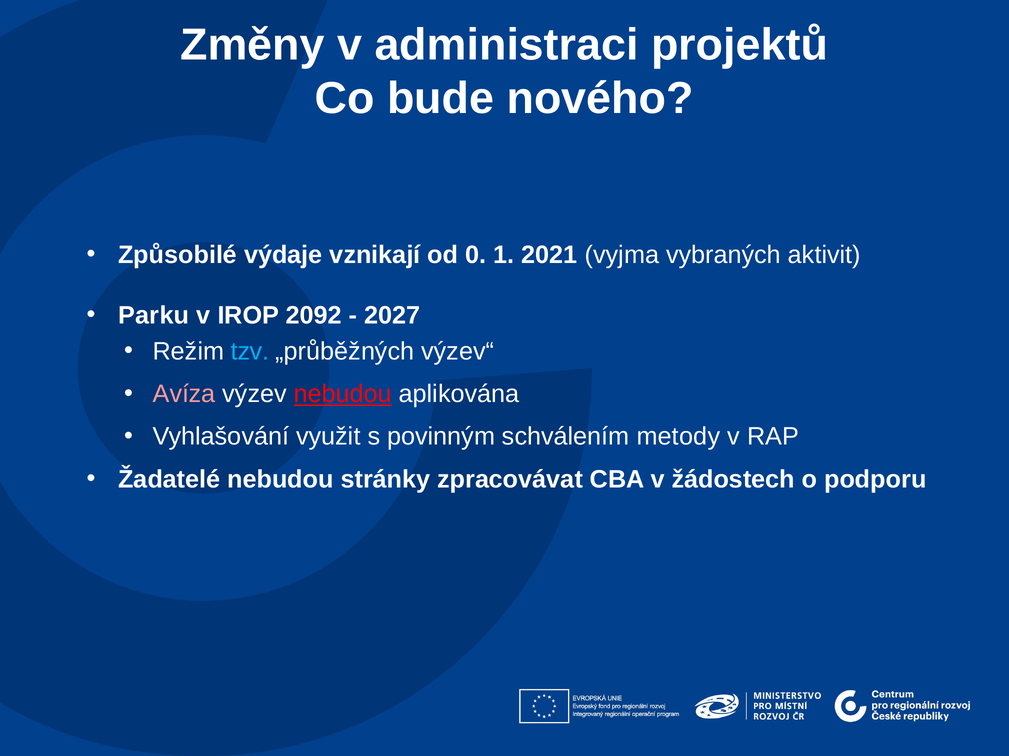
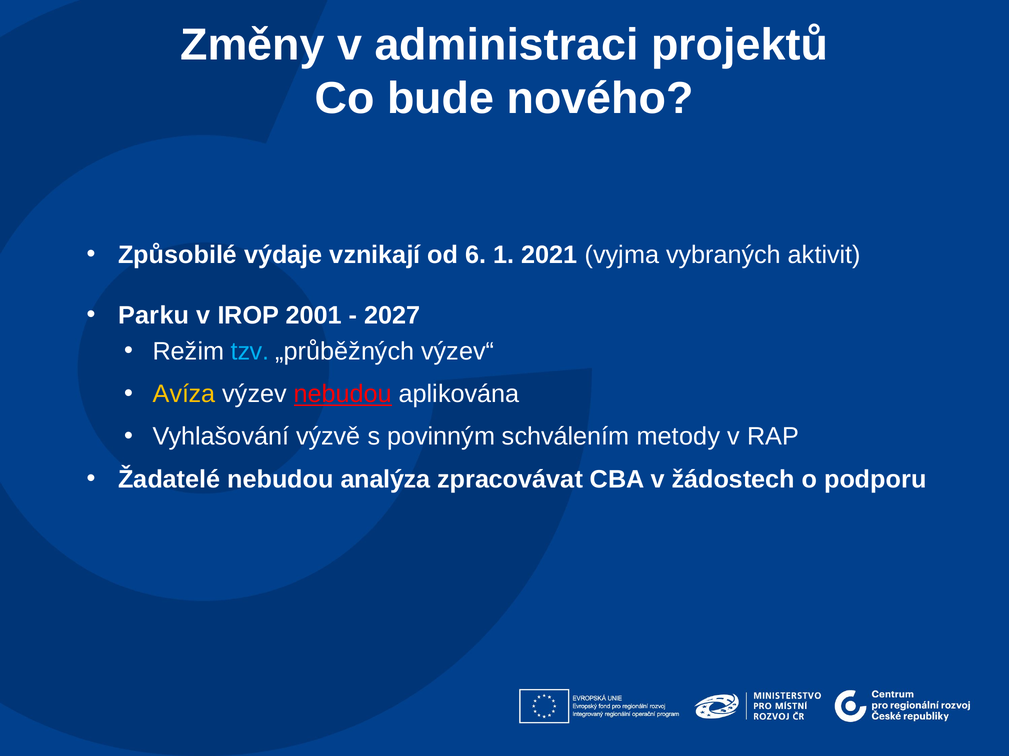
0: 0 -> 6 (476, 255)
2092: 2092 -> 2001 (314, 316)
Avíza colour: pink -> yellow (184, 394)
využit: využit -> výzvě (328, 437)
stránky: stránky -> analýza (386, 480)
